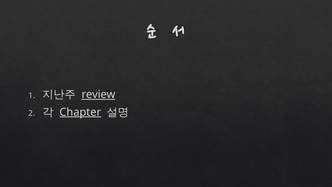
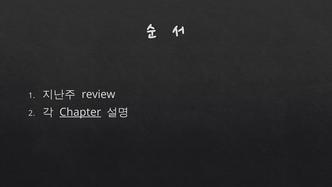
review underline: present -> none (98, 94)
